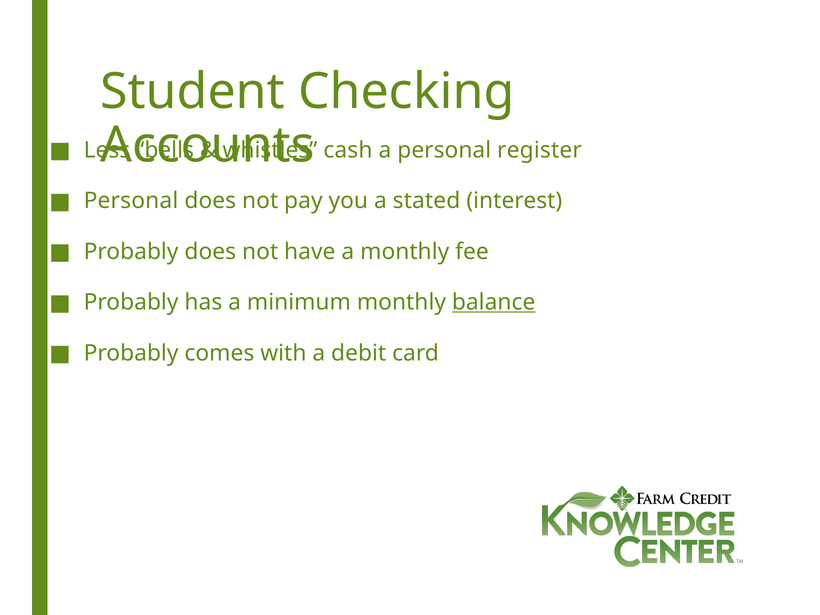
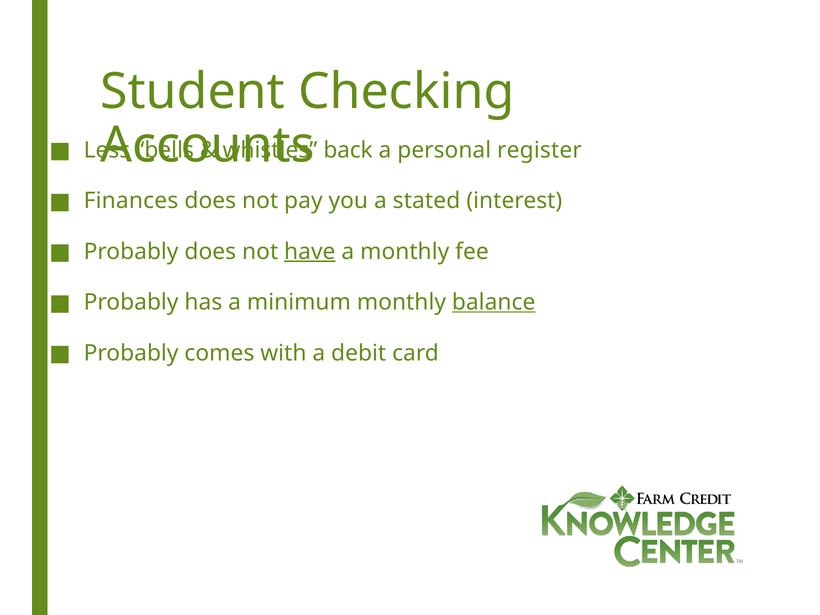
cash: cash -> back (348, 150)
Personal: Personal -> Finances (131, 201)
have underline: none -> present (310, 251)
